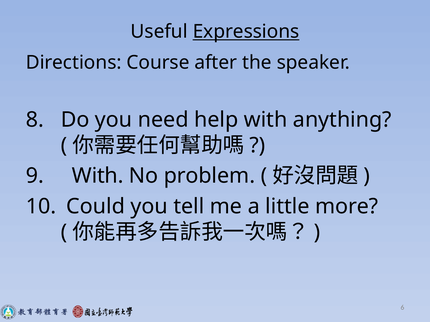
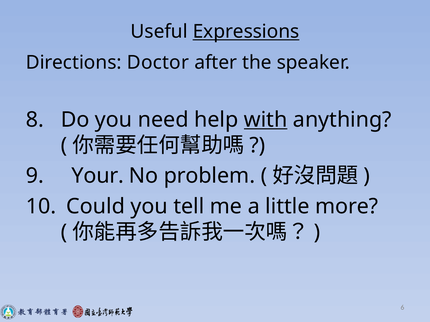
Course: Course -> Doctor (158, 63)
with underline: none -> present (266, 120)
With: With -> Your (98, 176)
